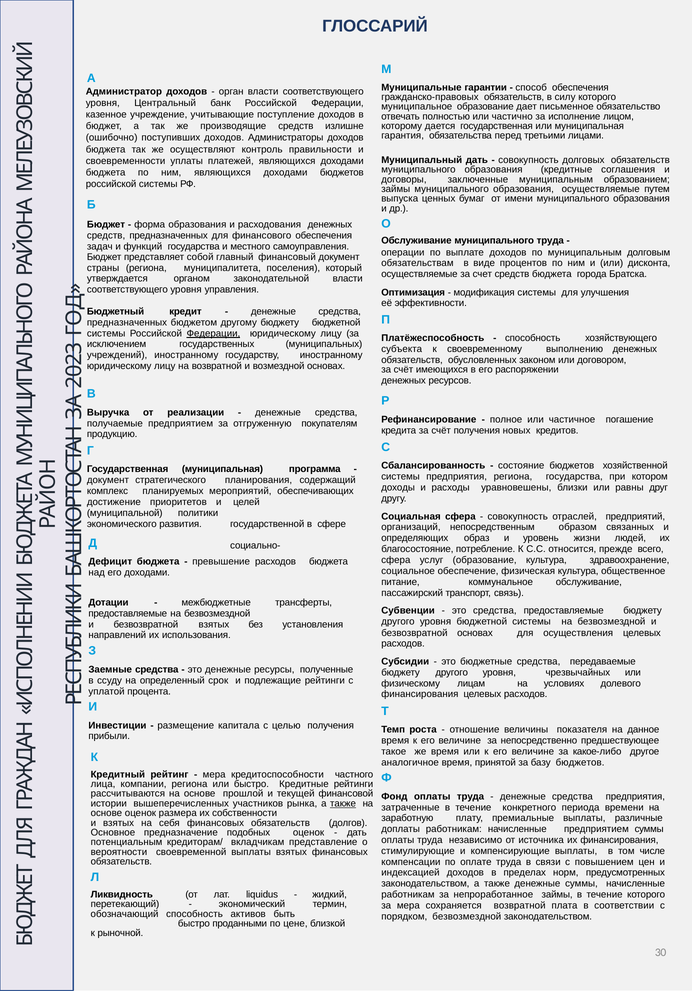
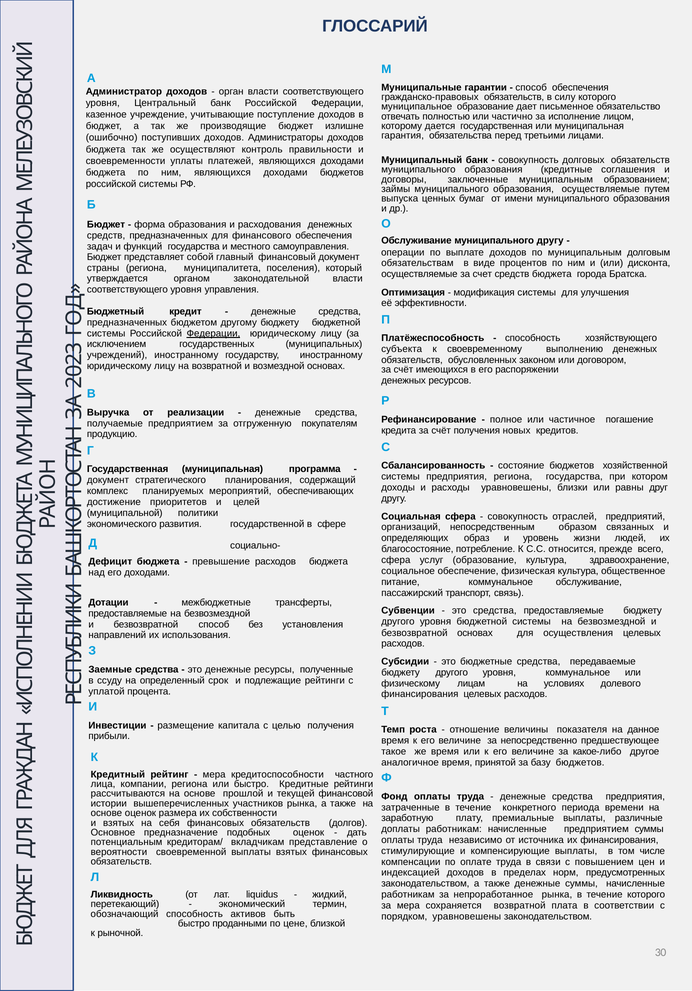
производящие средств: средств -> бюджет (296, 126)
Муниципальный дать: дать -> банк (477, 160)
муниципального труда: труда -> другу (550, 241)
безвозвратной взятых: взятых -> способ (214, 625)
уровня чрезвычайных: чрезвычайных -> коммунальное (578, 673)
также underline: present -> none (343, 804)
непроработанное займы: займы -> рынка (557, 895)
порядком безвозмездной: безвозмездной -> уравновешены (467, 917)
